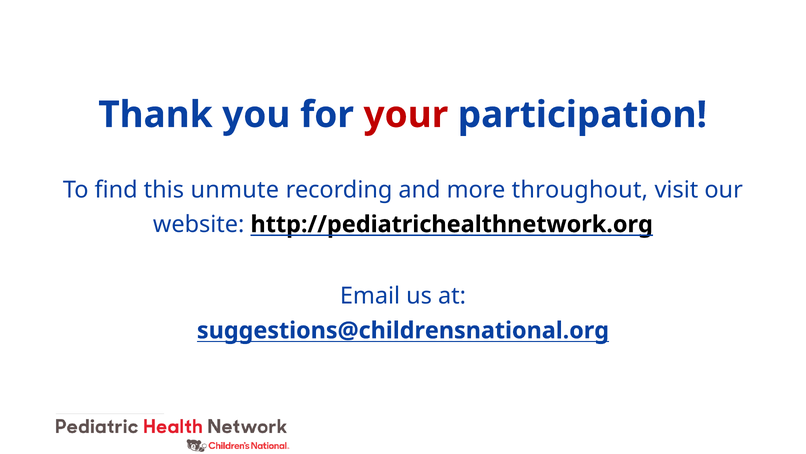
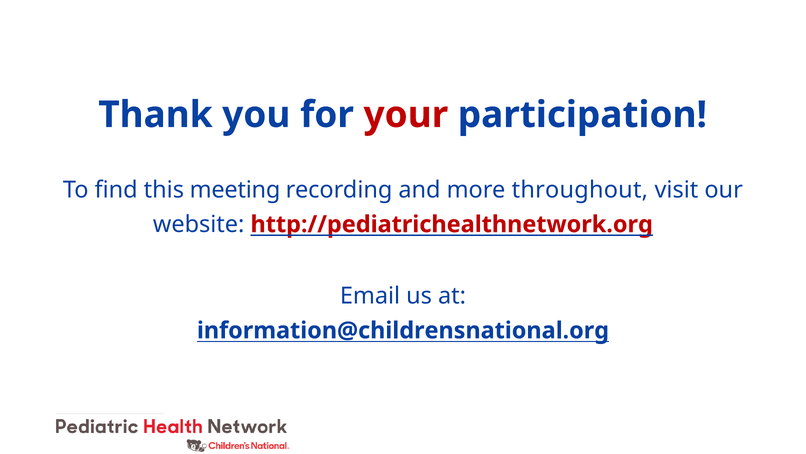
unmute: unmute -> meeting (235, 189)
http://pediatrichealthnetwork.org colour: black -> red (452, 224)
suggestions@childrensnational.org: suggestions@childrensnational.org -> information@childrensnational.org (403, 330)
